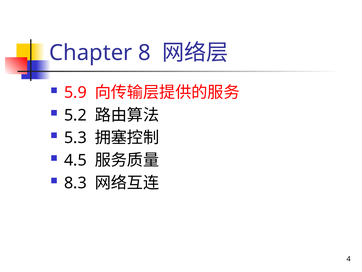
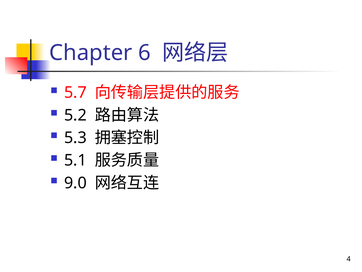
8: 8 -> 6 (144, 53)
5.9: 5.9 -> 5.7 (75, 92)
4.5: 4.5 -> 5.1 (75, 160)
8.3: 8.3 -> 9.0 (75, 183)
